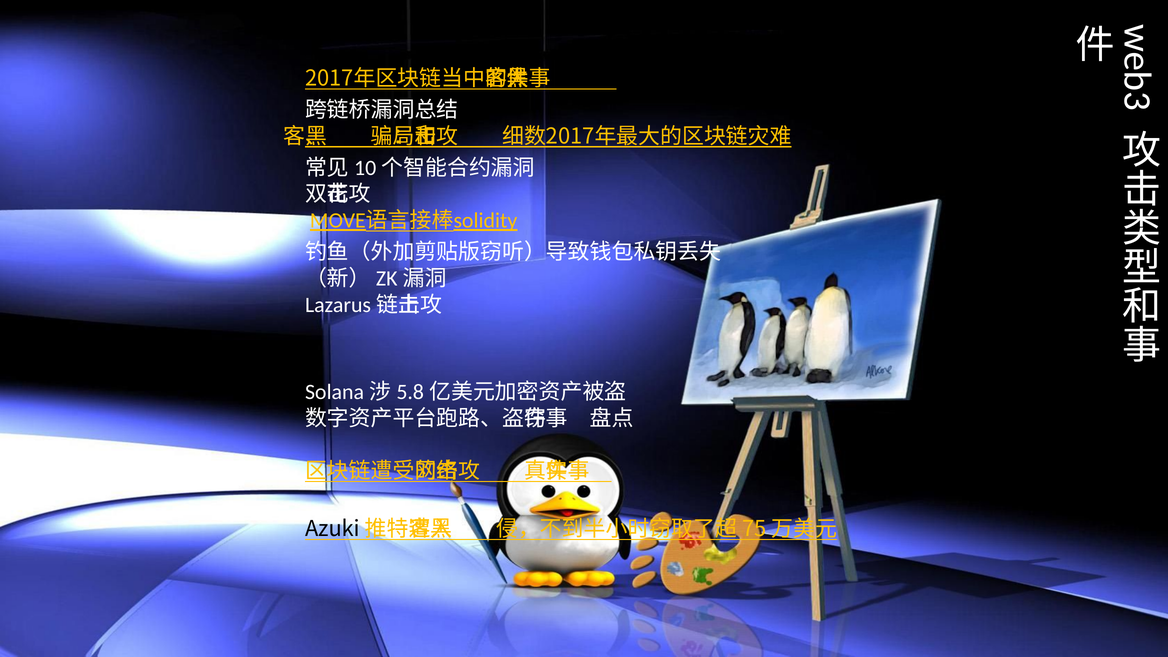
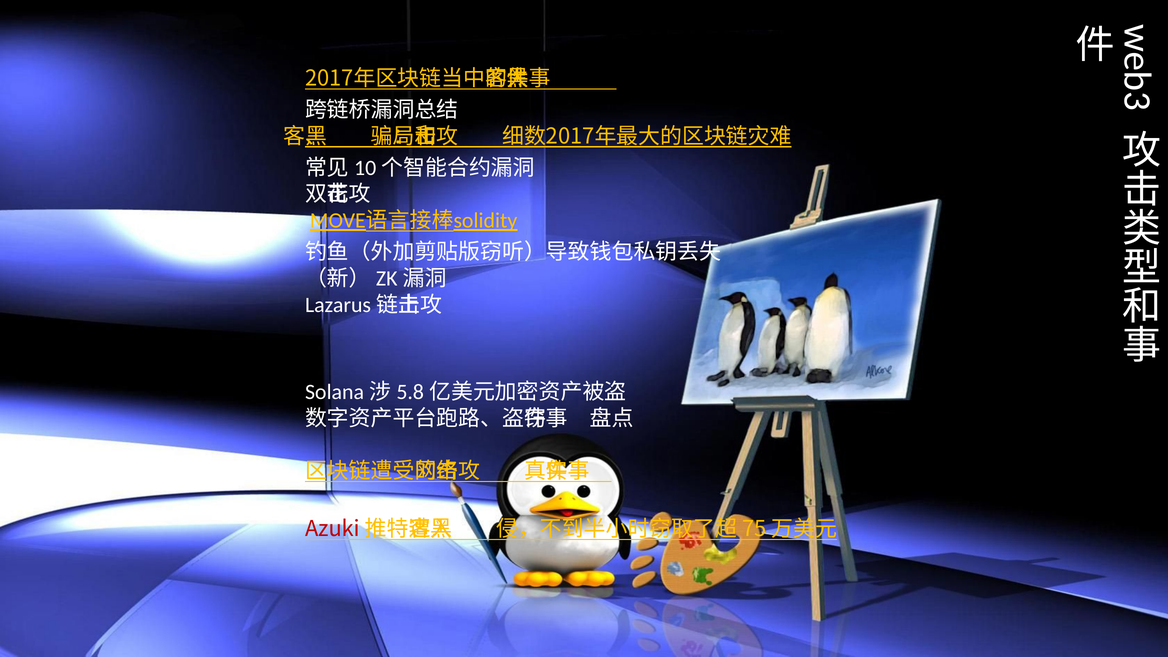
Azuki colour: black -> red (332, 529)
